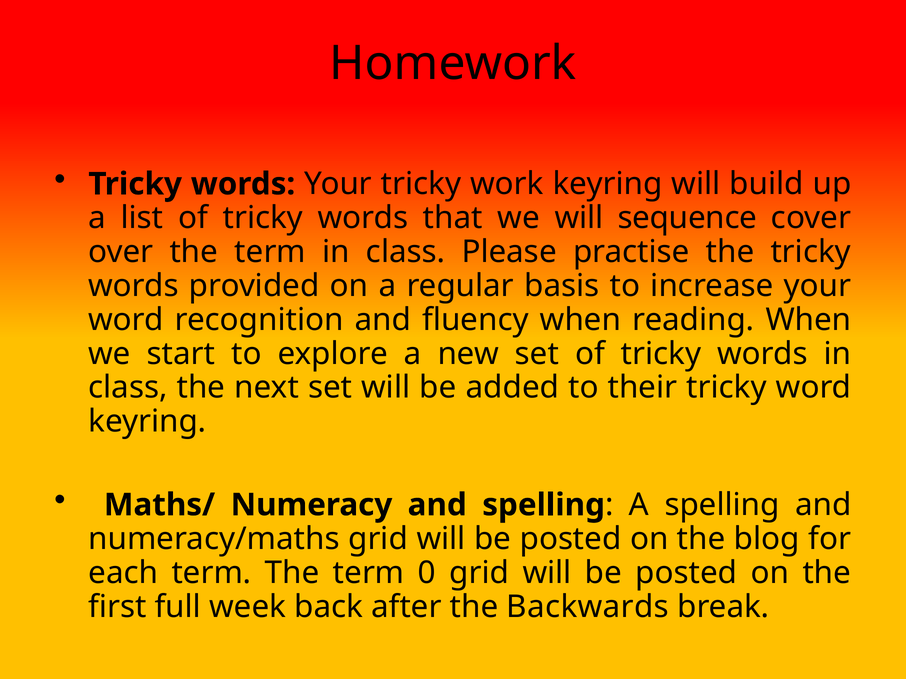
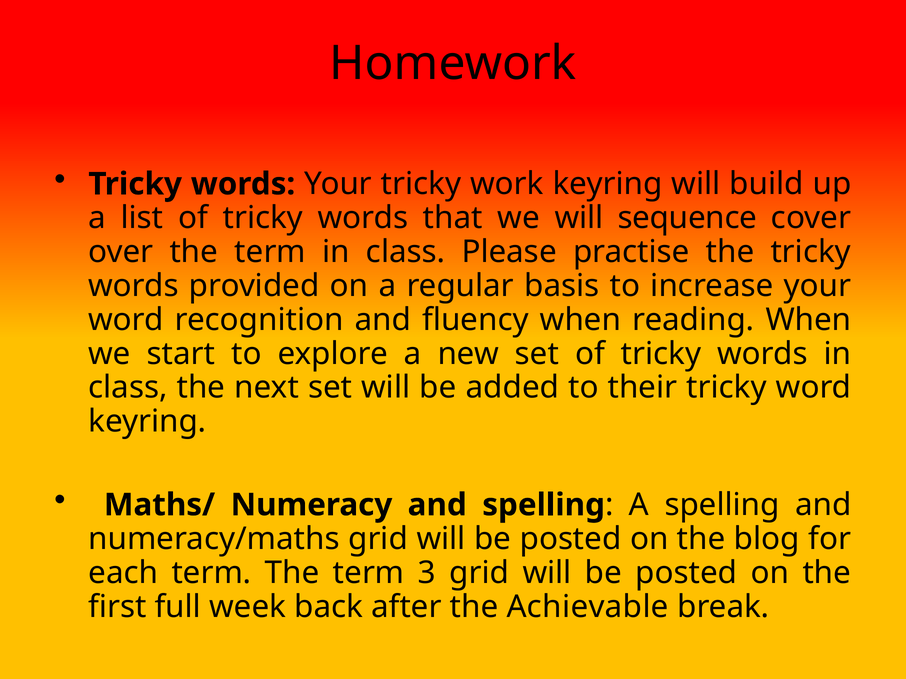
0: 0 -> 3 (427, 573)
Backwards: Backwards -> Achievable (588, 607)
